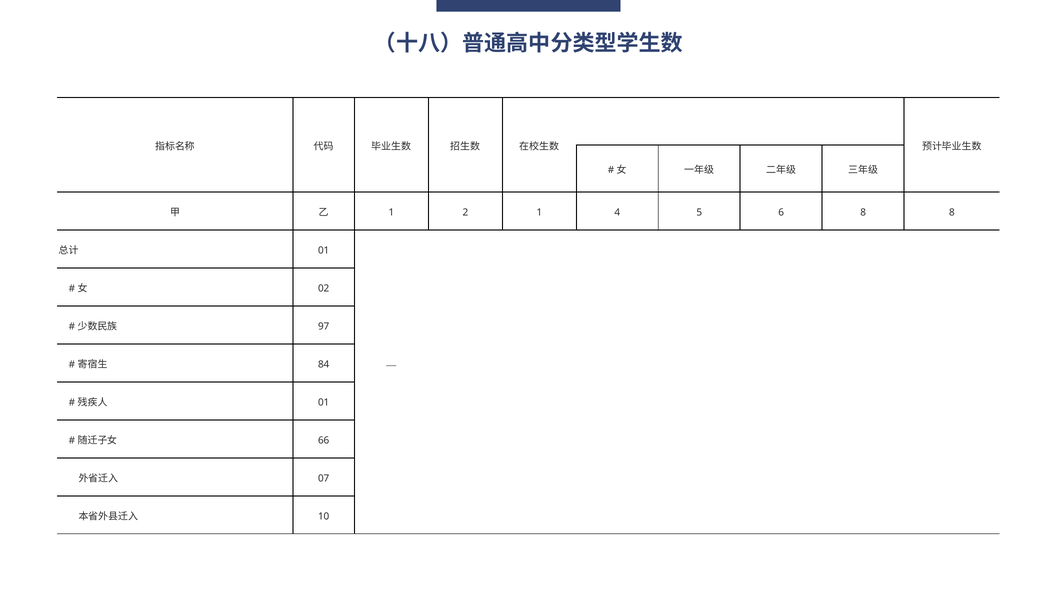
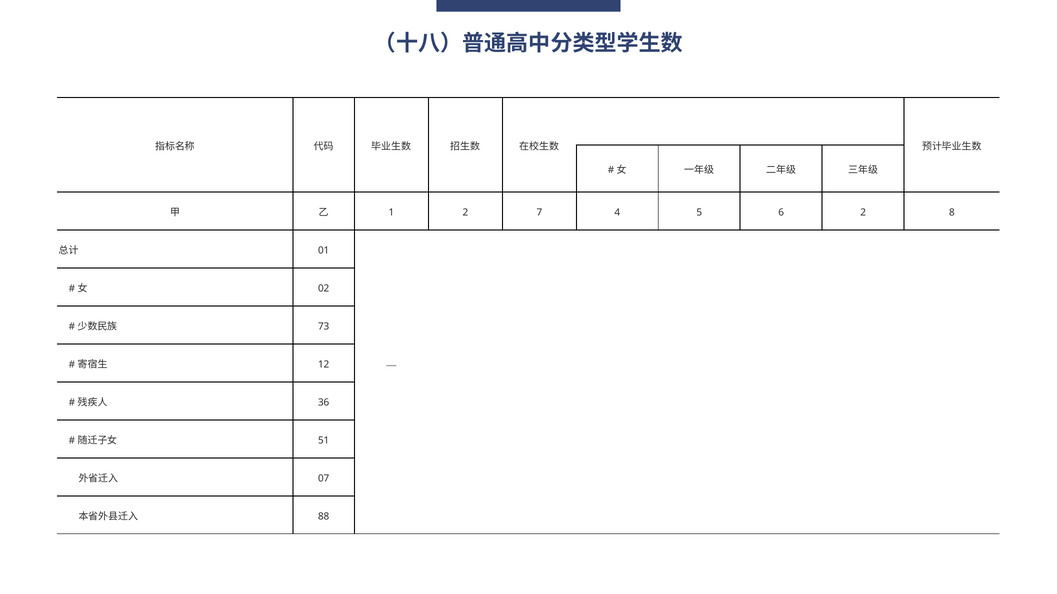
2 1: 1 -> 7 (539, 213)
6 8: 8 -> 2 (863, 213)
97: 97 -> 73 (324, 327)
84: 84 -> 12 (324, 365)
01: 01 -> 36 (324, 403)
66: 66 -> 51 (324, 441)
10: 10 -> 88 (324, 517)
